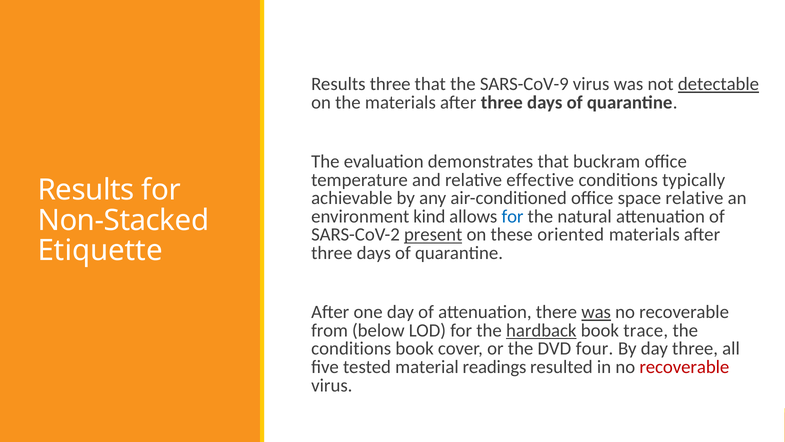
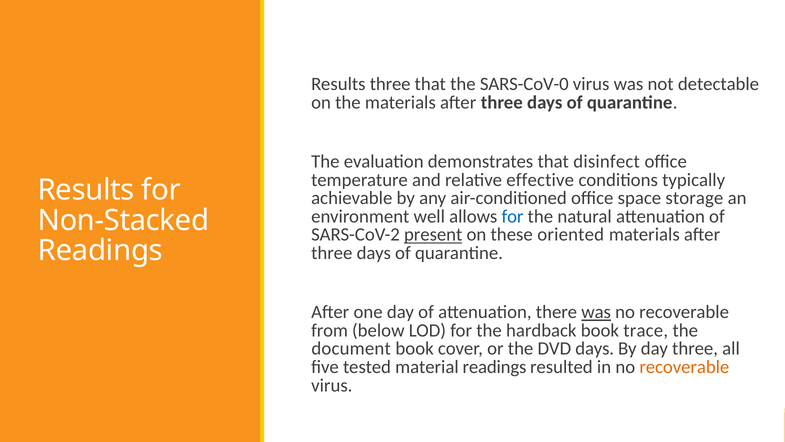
SARS-CoV-9: SARS-CoV-9 -> SARS-CoV-0 (524, 84)
detectable underline: present -> none (718, 84)
buckram: buckram -> disinfect (607, 161)
space relative: relative -> storage (694, 198)
kind: kind -> well (429, 216)
Etiquette: Etiquette -> Readings (100, 250)
hardback underline: present -> none (541, 330)
conditions: conditions -> document (351, 348)
DVD four: four -> days (595, 348)
recoverable colour: red -> orange (684, 367)
